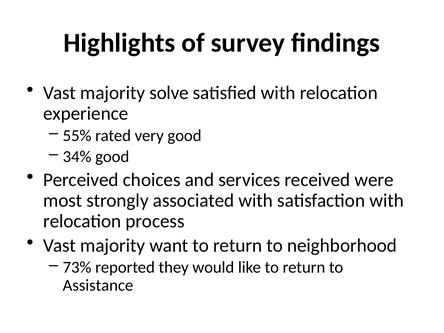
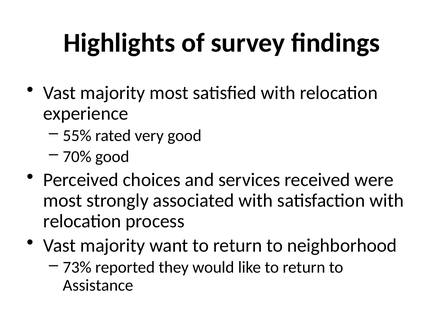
majority solve: solve -> most (169, 93)
34%: 34% -> 70% (77, 157)
